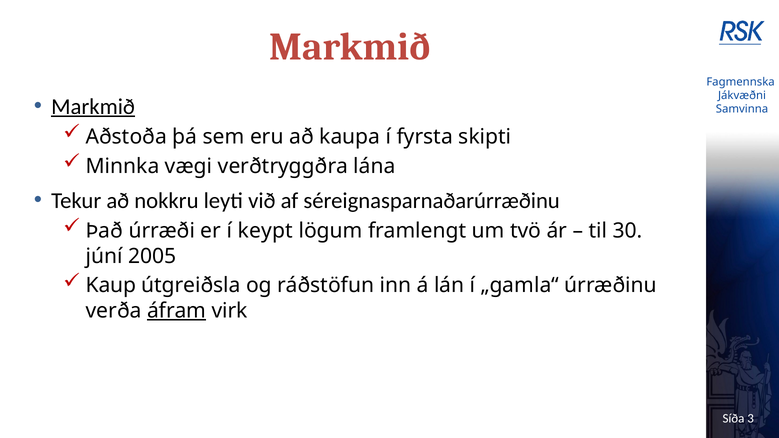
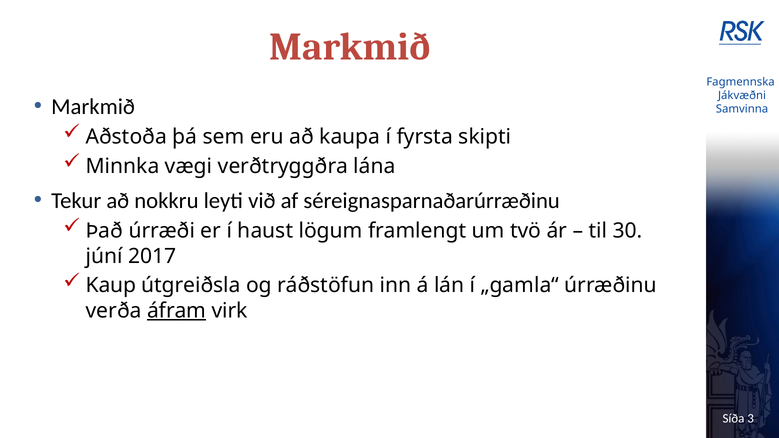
Markmið underline: present -> none (93, 107)
keypt: keypt -> haust (265, 231)
2005: 2005 -> 2017 (152, 256)
